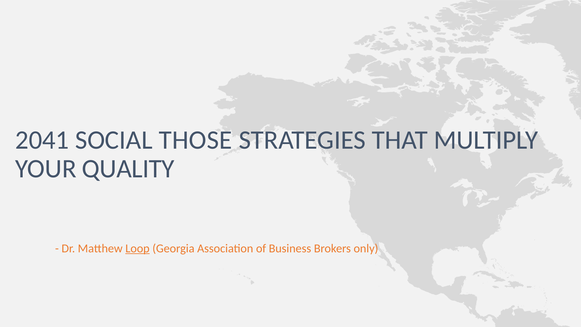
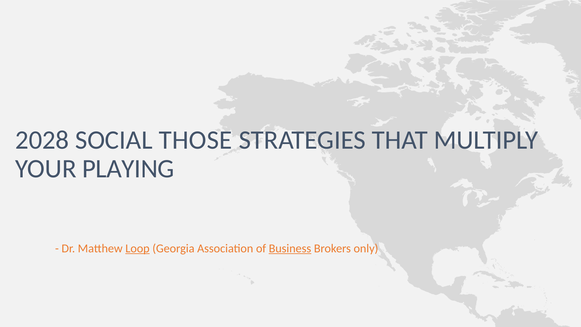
2041: 2041 -> 2028 (42, 140)
QUALITY: QUALITY -> PLAYING (128, 169)
Business underline: none -> present (290, 248)
